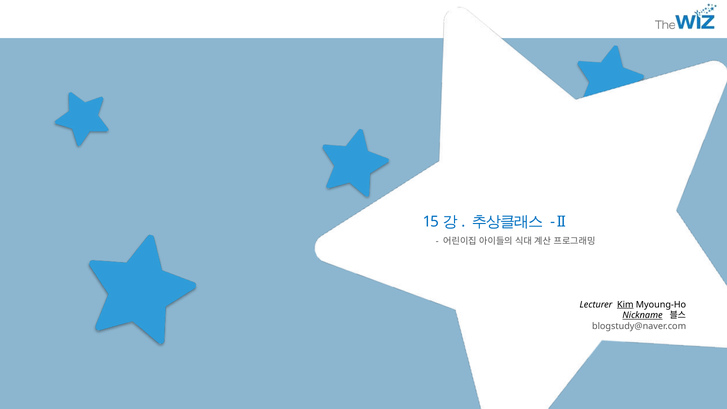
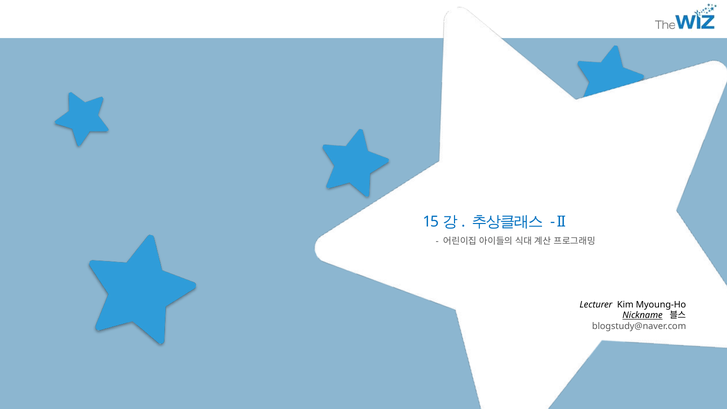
Kim underline: present -> none (625, 304)
